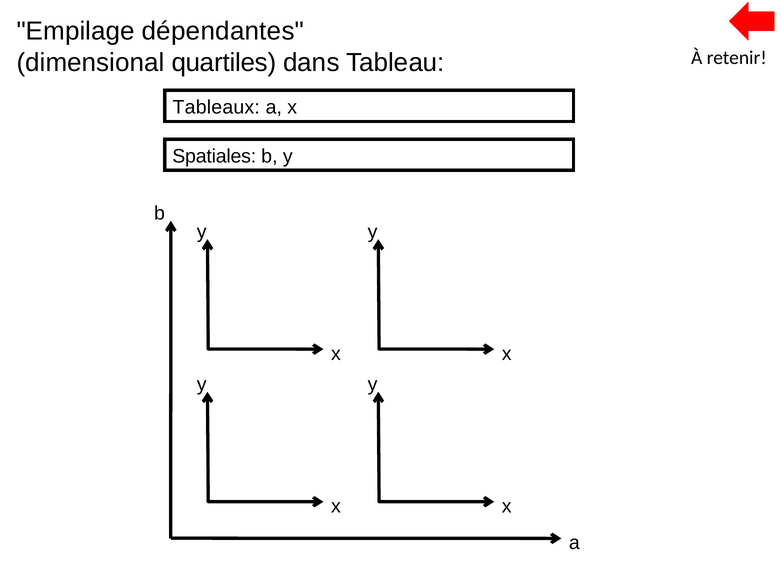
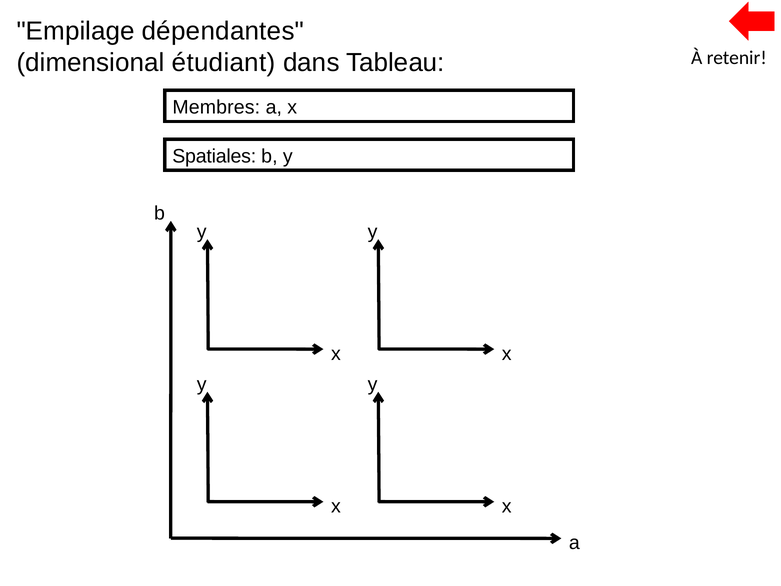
quartiles: quartiles -> étudiant (224, 62)
Tableaux: Tableaux -> Membres (216, 107)
